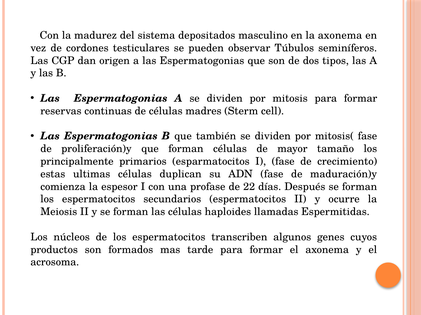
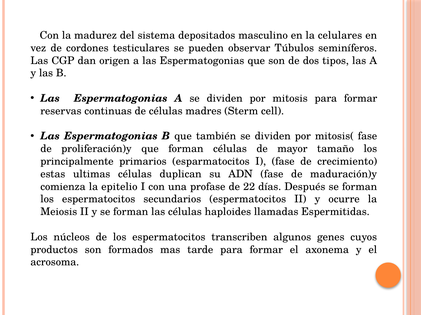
la axonema: axonema -> celulares (340, 35)
espesor: espesor -> epitelio (119, 187)
